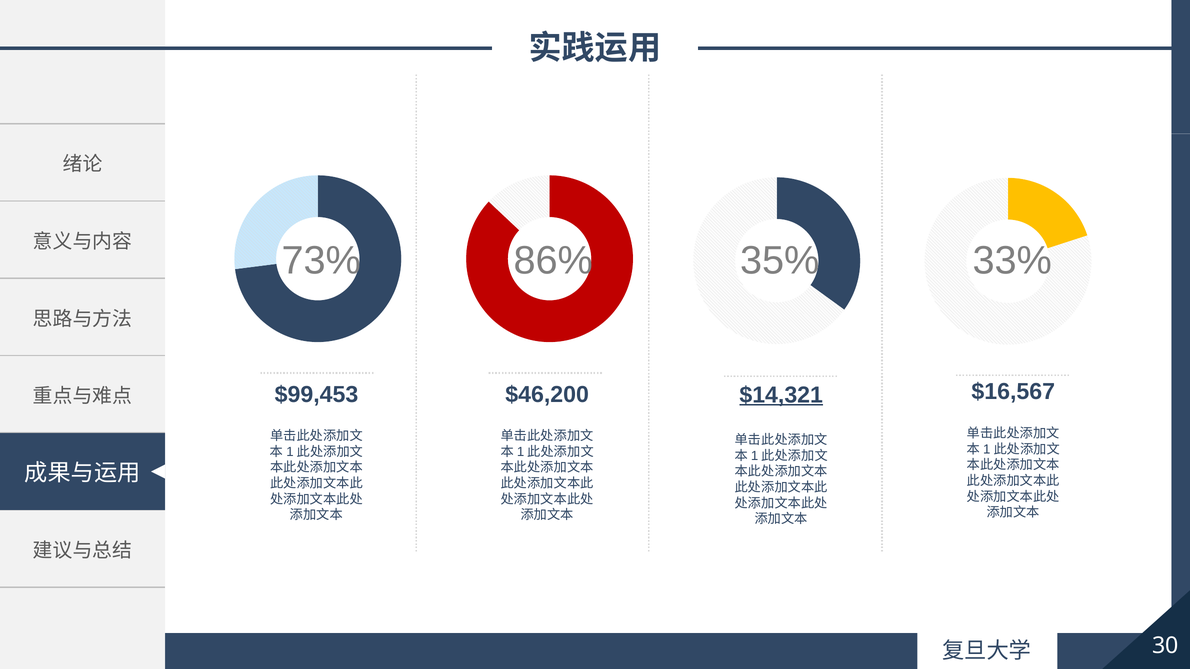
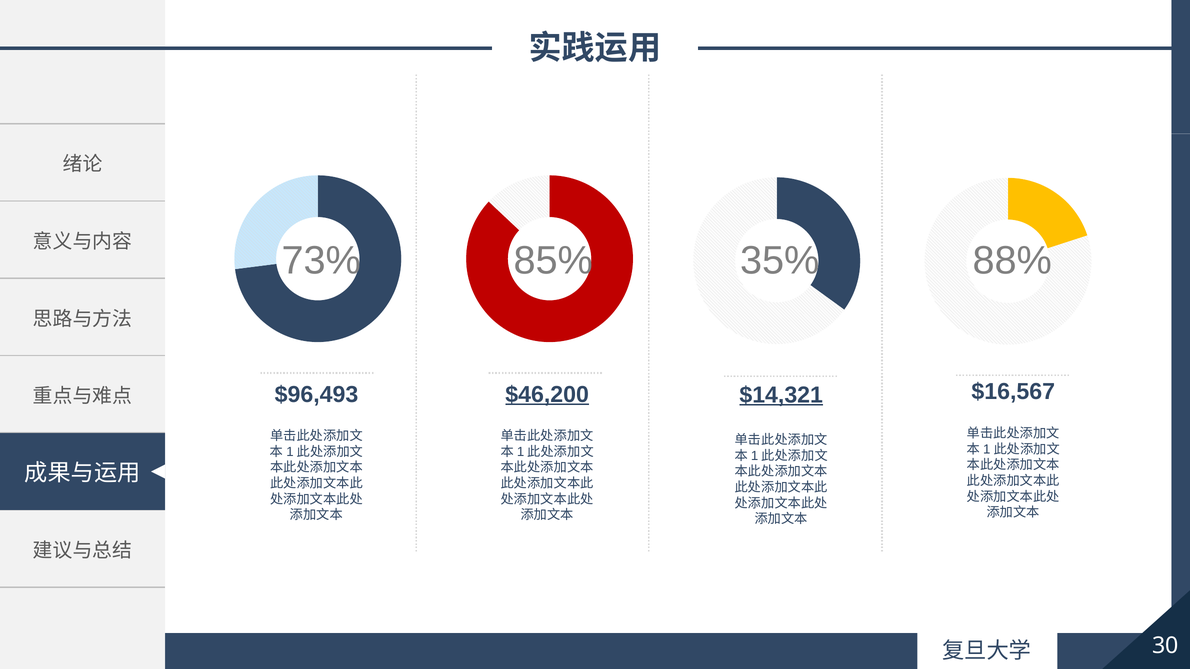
86%: 86% -> 85% (553, 261)
33%: 33% -> 88% (1012, 261)
$99,453: $99,453 -> $96,493 (317, 395)
$46,200 underline: none -> present (547, 395)
